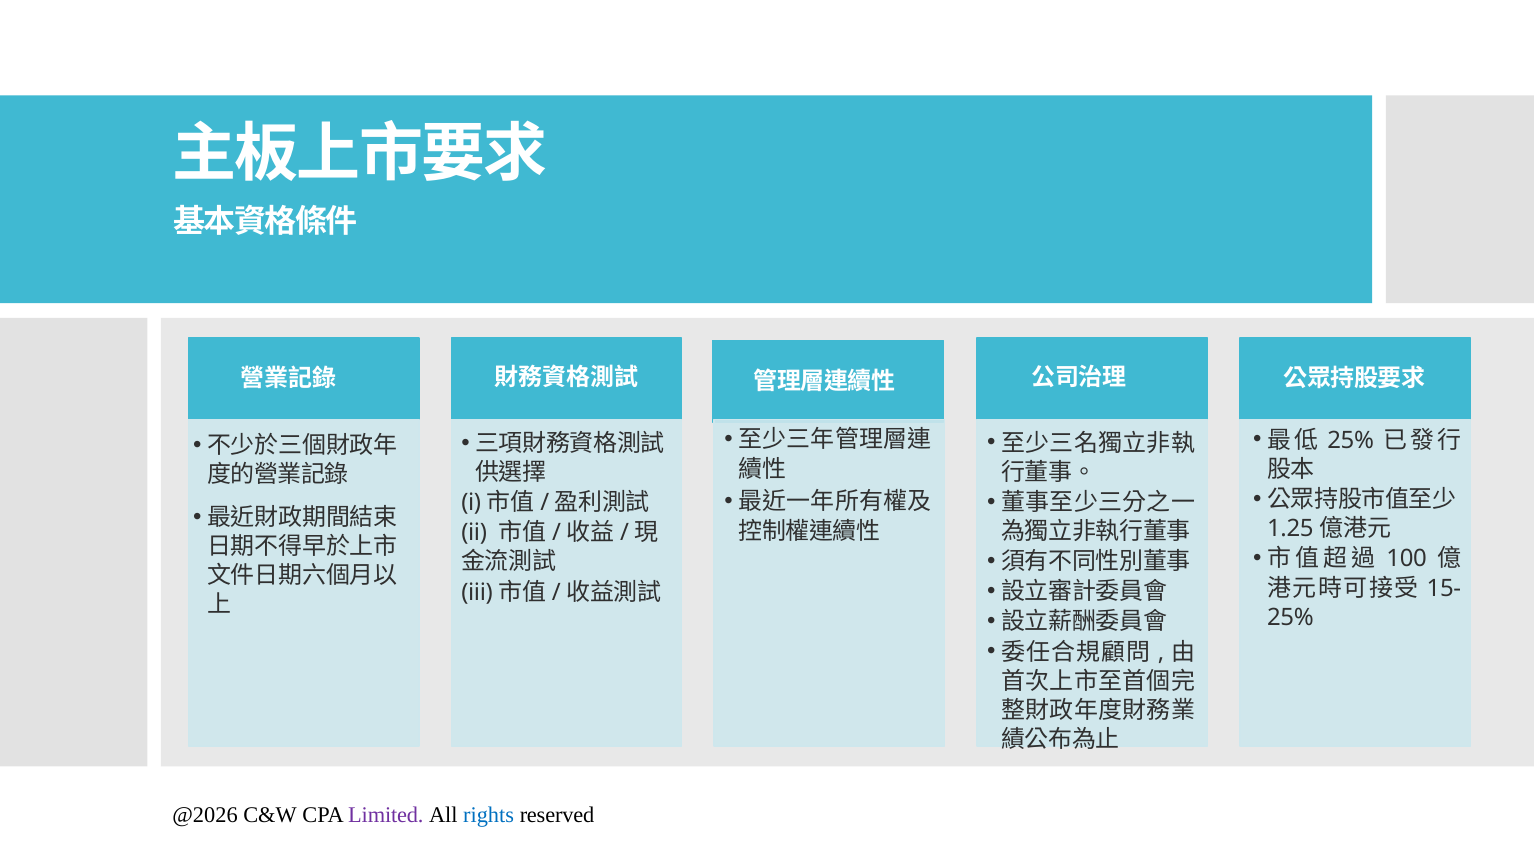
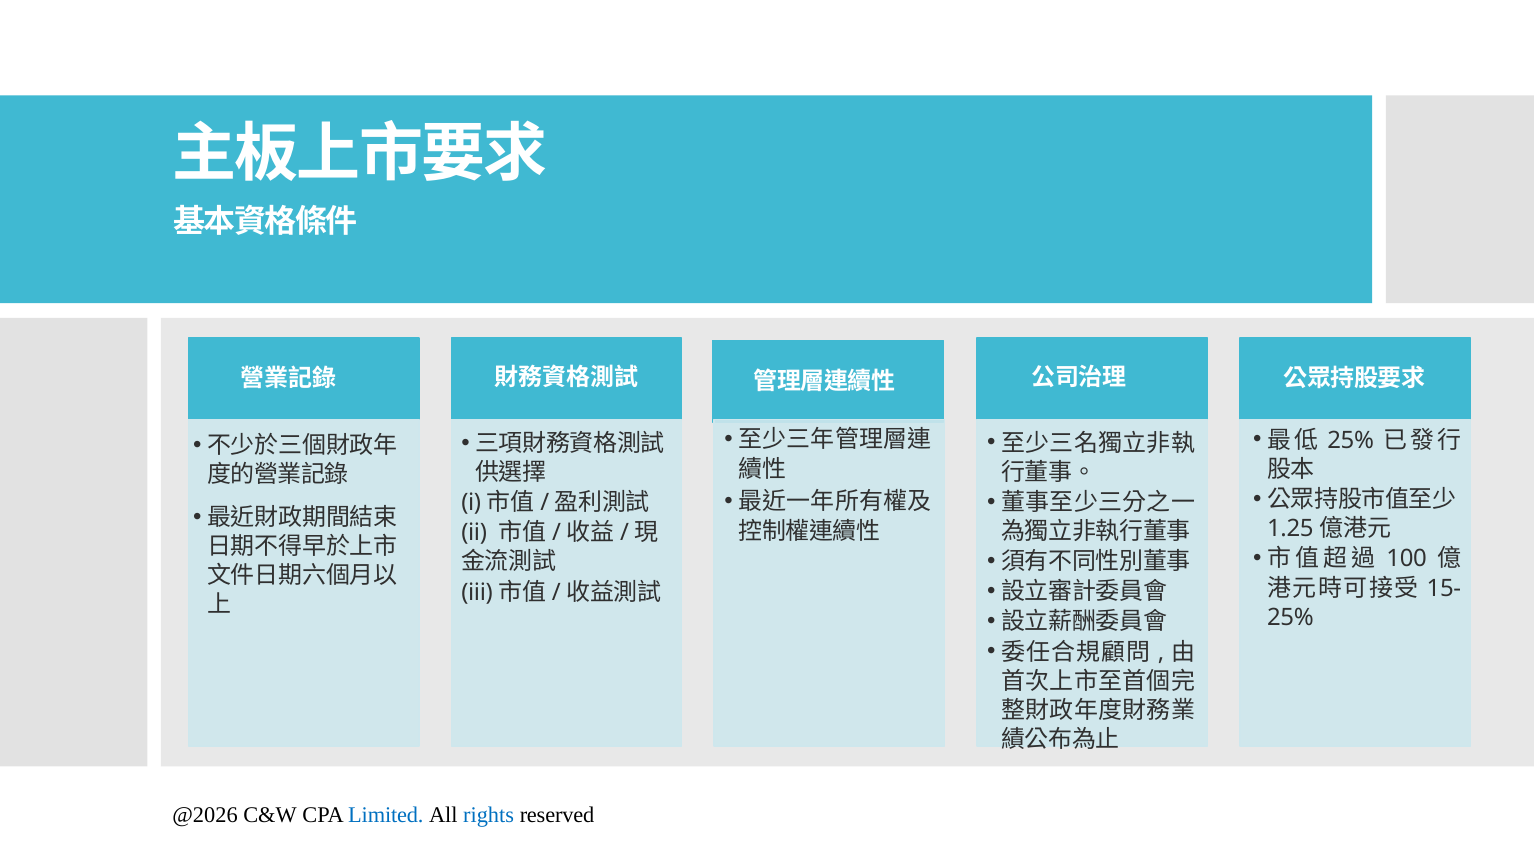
Limited colour: purple -> blue (386, 815)
